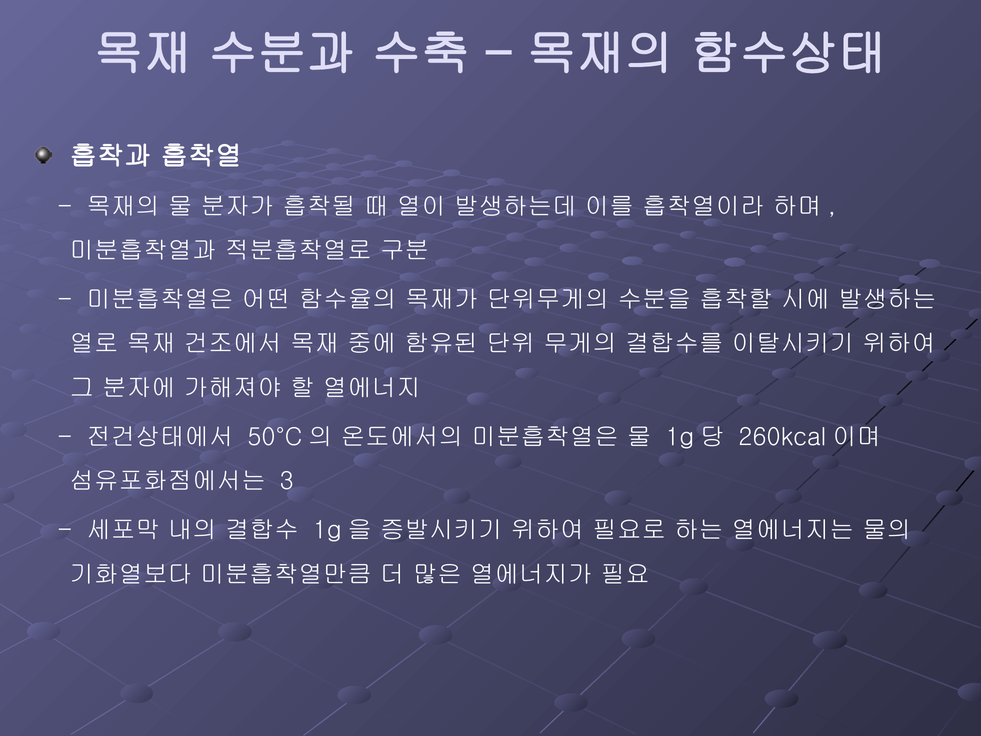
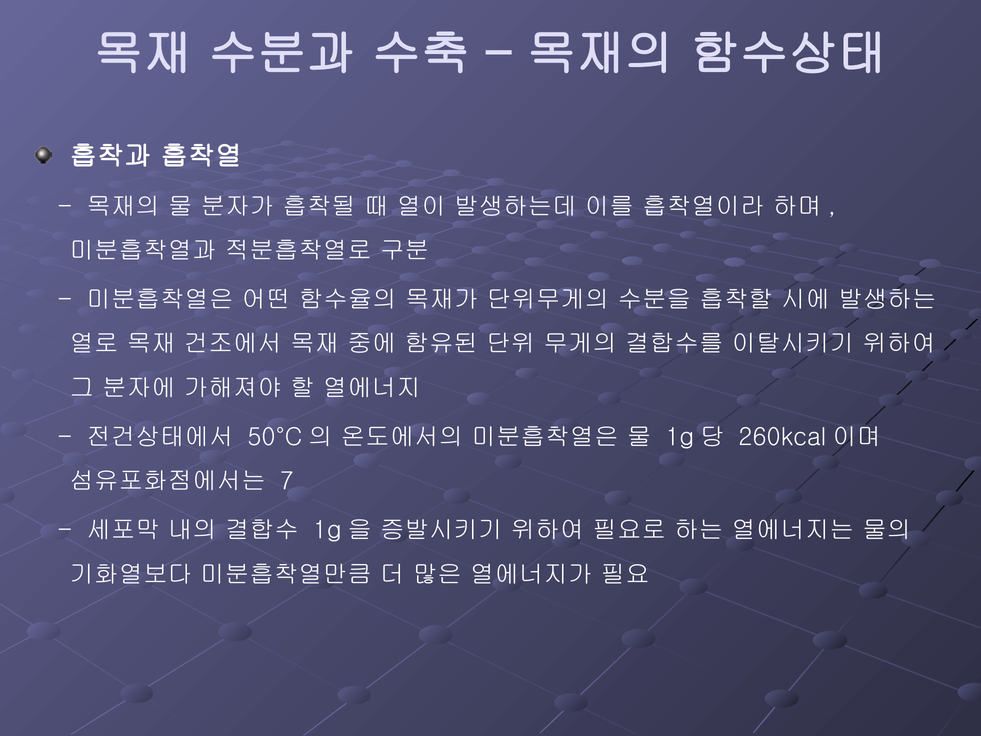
3: 3 -> 7 (287, 481)
